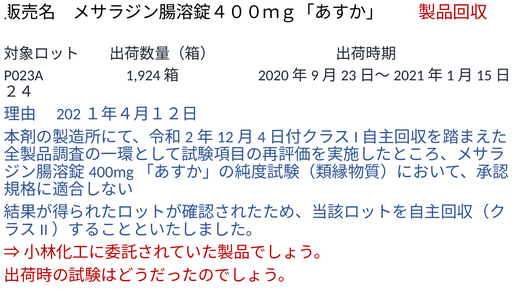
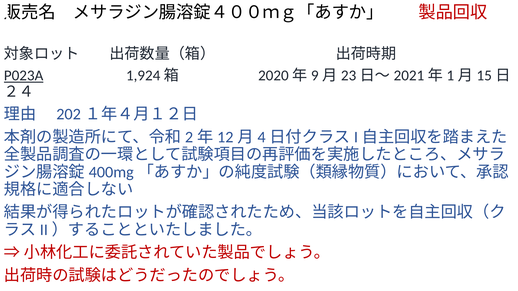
P023A underline: none -> present (24, 76)
